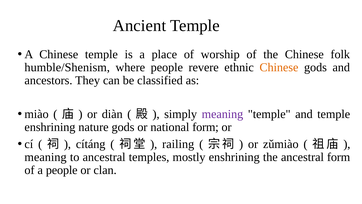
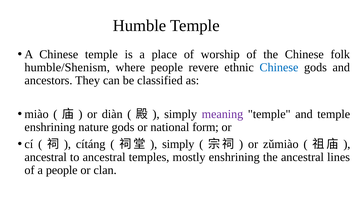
Ancient: Ancient -> Humble (140, 26)
Chinese colour: orange -> blue (279, 67)
railing: railing -> simply (178, 144)
meaning: meaning -> ancestral (46, 157)
ancestral form: form -> lines (339, 157)
